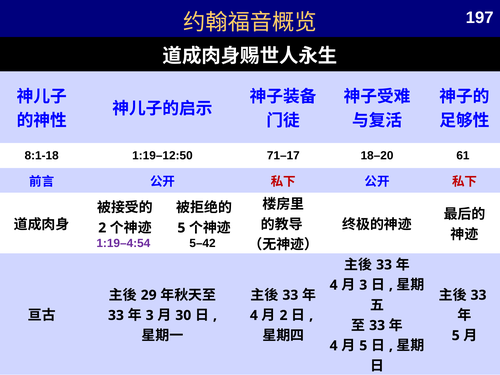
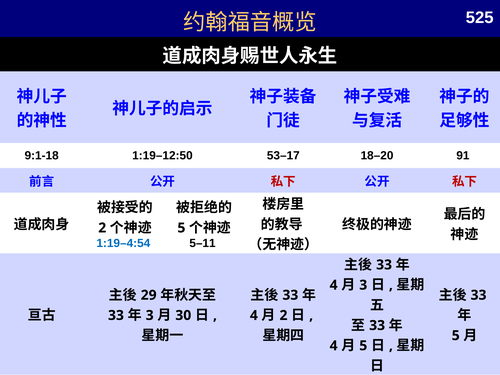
197: 197 -> 525 (480, 18)
8:1-18: 8:1-18 -> 9:1-18 (42, 156)
71–17: 71–17 -> 53–17 (283, 156)
61: 61 -> 91 (463, 156)
1:19–4:54 colour: purple -> blue (123, 243)
5–42: 5–42 -> 5–11 (202, 243)
